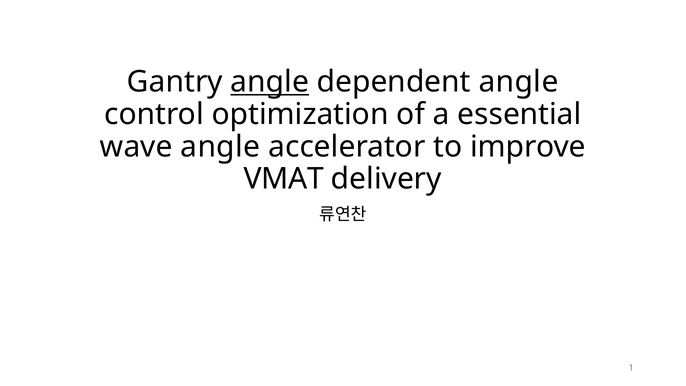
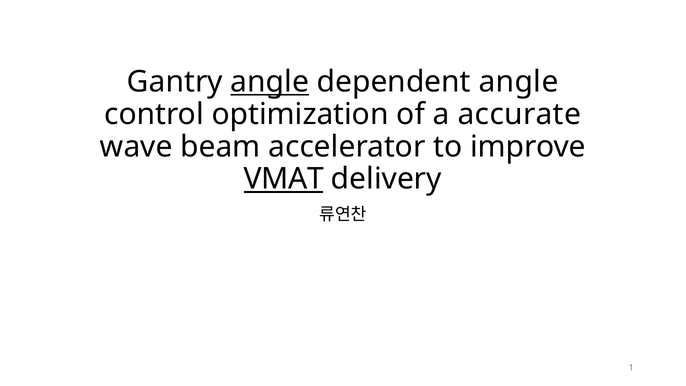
essential: essential -> accurate (519, 114)
wave angle: angle -> beam (220, 147)
VMAT underline: none -> present (284, 179)
